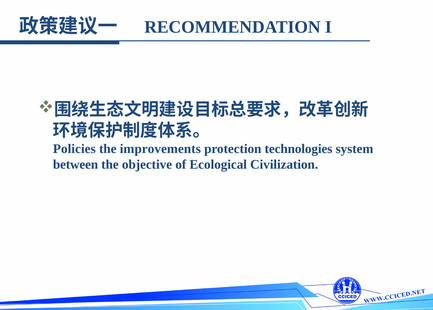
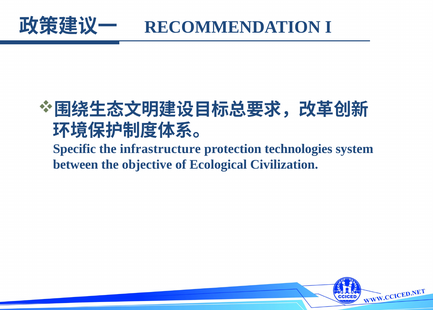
Policies: Policies -> Specific (74, 149)
improvements: improvements -> infrastructure (160, 149)
